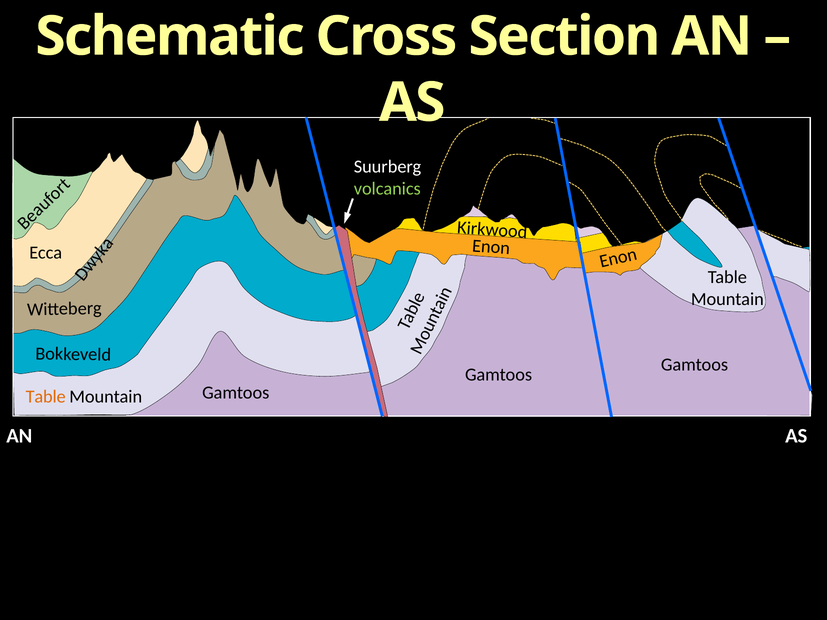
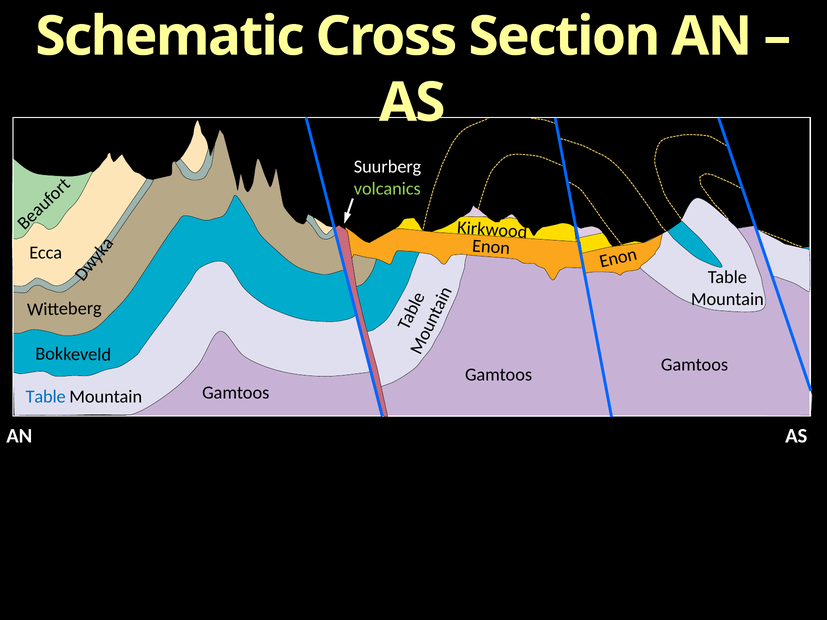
Table colour: orange -> blue (46, 397)
